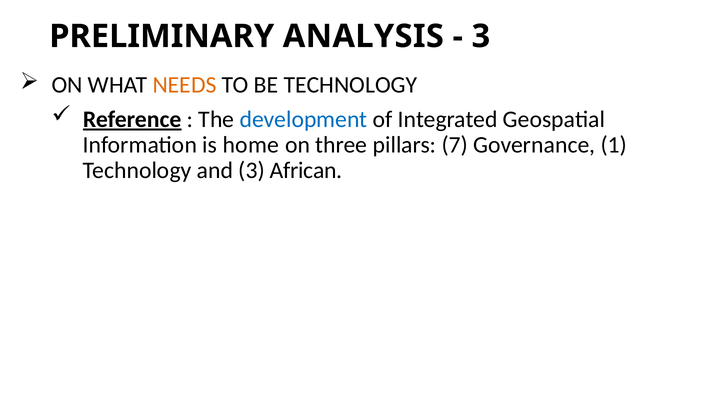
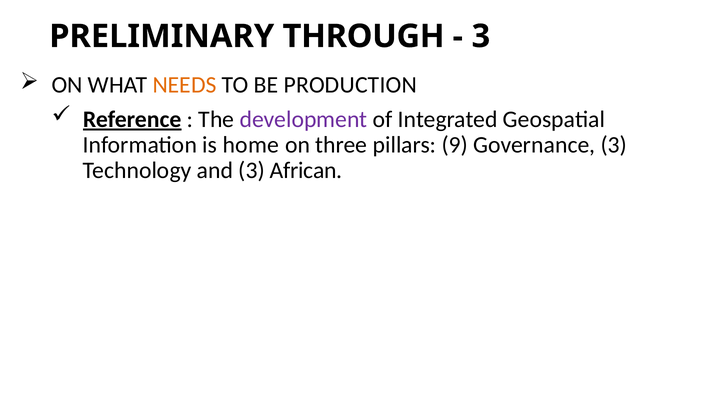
ANALYSIS: ANALYSIS -> THROUGH (364, 36)
BE TECHNOLOGY: TECHNOLOGY -> PRODUCTION (350, 85)
development colour: blue -> purple (304, 119)
7: 7 -> 9 (455, 145)
Governance 1: 1 -> 3 (614, 145)
